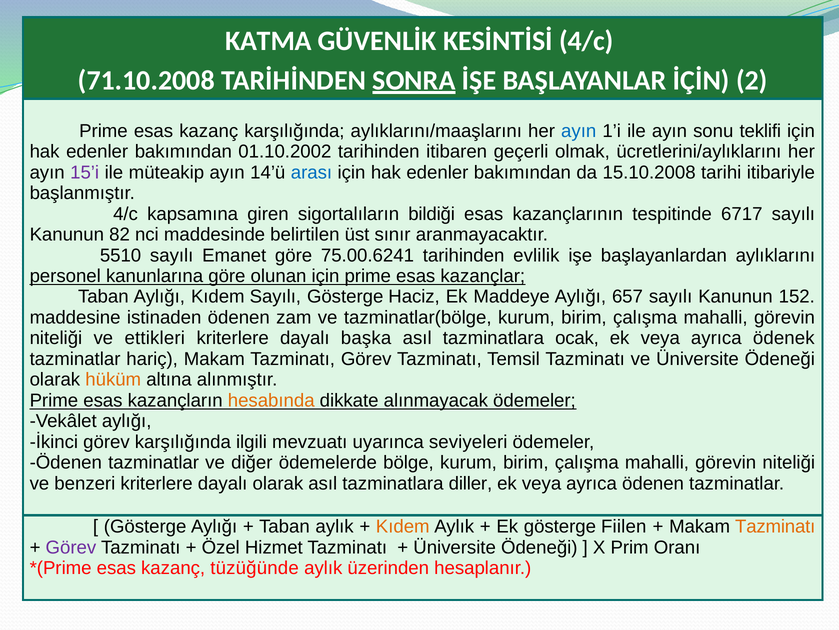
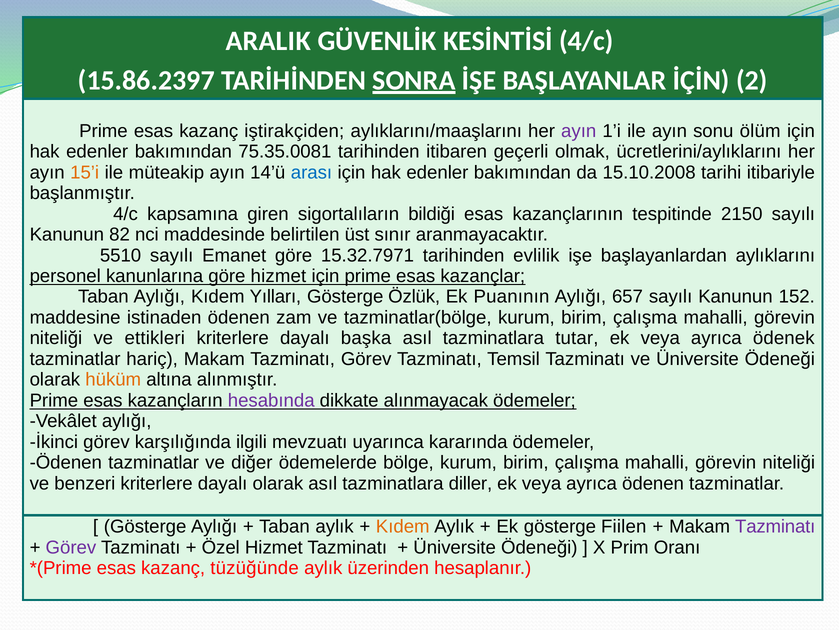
KATMA: KATMA -> ARALIK (268, 41)
71.10.2008: 71.10.2008 -> 15.86.2397 (146, 80)
kazanç karşılığında: karşılığında -> iştirakçiden (294, 131)
ayın colour: blue -> purple (579, 131)
teklifi: teklifi -> ölüm (760, 131)
01.10.2002: 01.10.2002 -> 75.35.0081 (285, 152)
15’i colour: purple -> orange (85, 172)
6717: 6717 -> 2150 (742, 214)
75.00.6241: 75.00.6241 -> 15.32.7971 (367, 255)
göre olunan: olunan -> hizmet (278, 276)
Kıdem Sayılı: Sayılı -> Yılları (275, 296)
Haciz: Haciz -> Özlük (414, 296)
Maddeye: Maddeye -> Puanının (512, 296)
ocak: ocak -> tutar (577, 338)
hesabında colour: orange -> purple (271, 400)
seviyeleri: seviyeleri -> kararında (468, 441)
Tazminatı colour: orange -> purple (775, 526)
